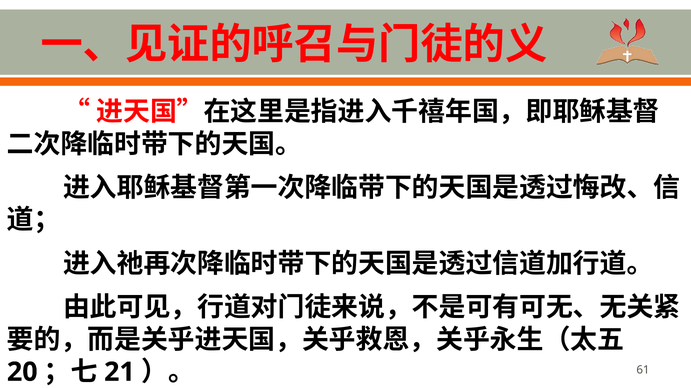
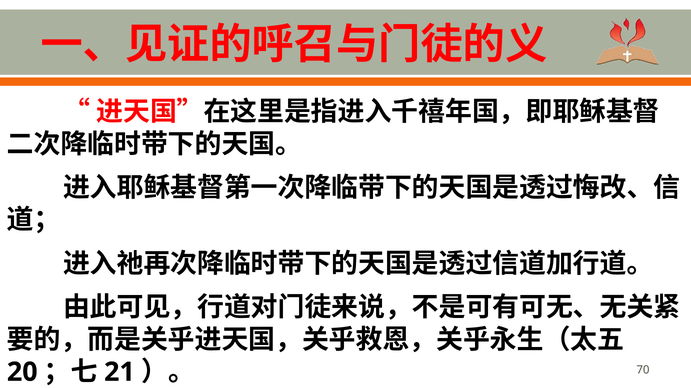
61: 61 -> 70 (643, 370)
